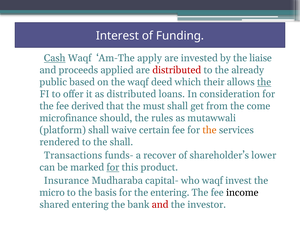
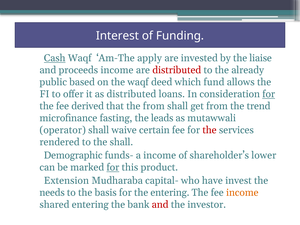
proceeds applied: applied -> income (117, 70)
their: their -> fund (214, 82)
the underline: present -> none (264, 82)
for underline: none -> present (269, 94)
the must: must -> from (154, 106)
come: come -> trend (259, 106)
should: should -> fasting (116, 118)
rules: rules -> leads (162, 118)
platform: platform -> operator (63, 130)
the colour: orange -> red (209, 130)
Transactions: Transactions -> Demographic (73, 155)
a recover: recover -> income (160, 155)
Insurance: Insurance -> Extension (66, 181)
who waqf: waqf -> have (212, 181)
micro: micro -> needs (52, 193)
income colour: black -> orange (242, 193)
